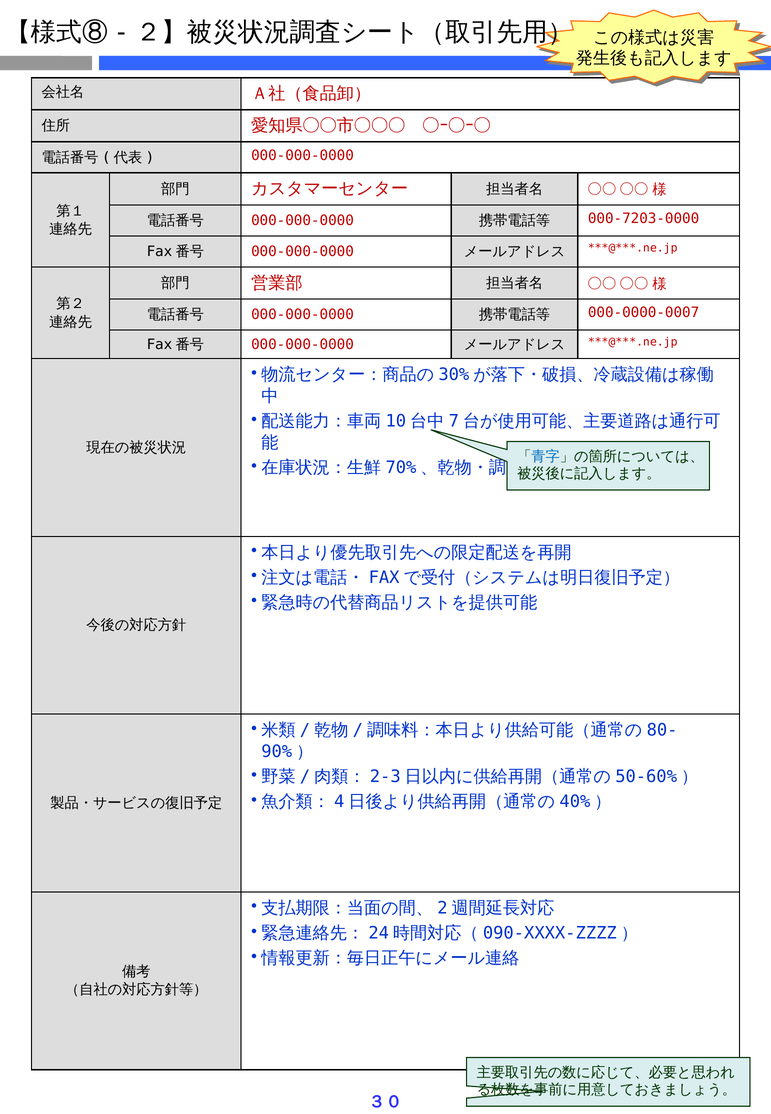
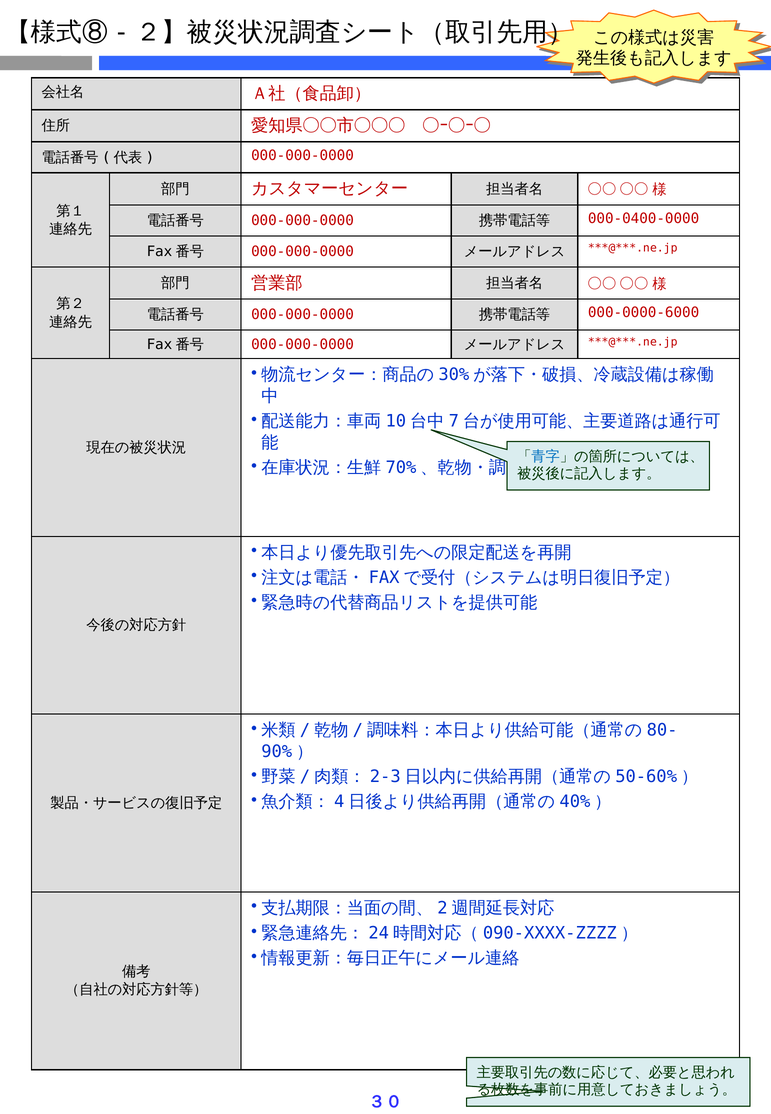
000-7203-0000: 000-7203-0000 -> 000-0400-0000 (644, 219)
000-0000-0007: 000-0000-0007 -> 000-0000-6000 (644, 313)
